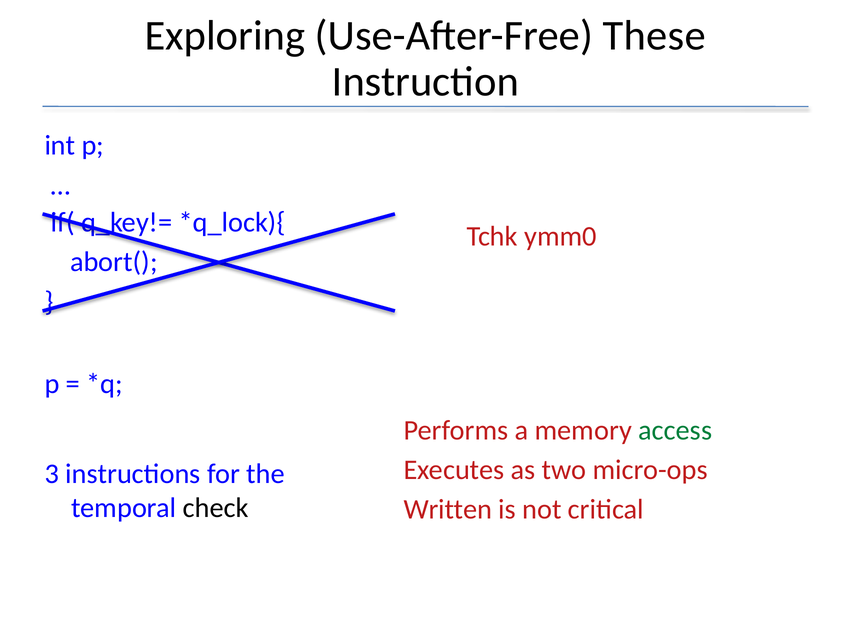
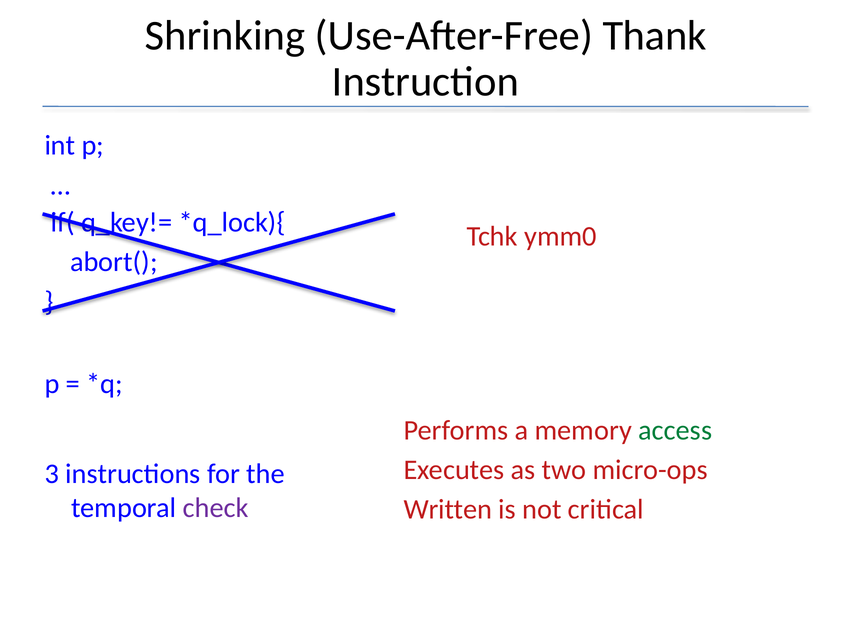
Exploring: Exploring -> Shrinking (225, 36)
These: These -> Thank (654, 36)
check colour: black -> purple (216, 508)
